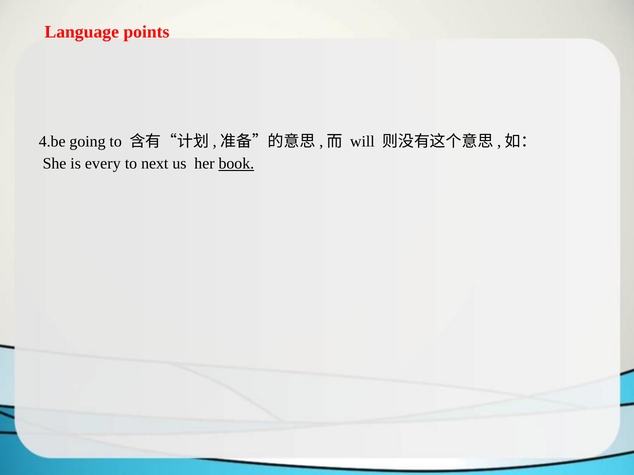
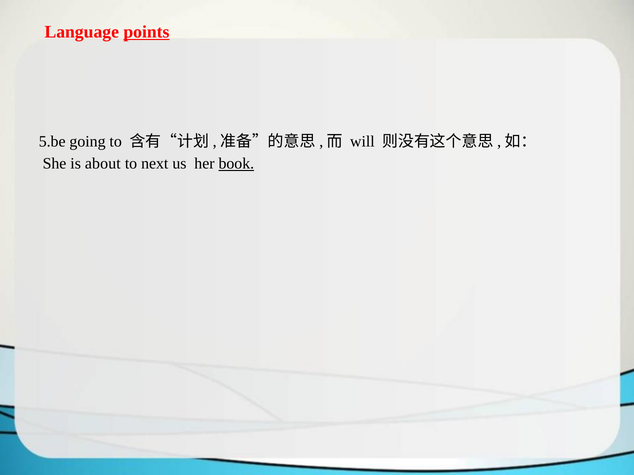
points underline: none -> present (146, 32)
4.be: 4.be -> 5.be (52, 142)
every: every -> about (103, 164)
